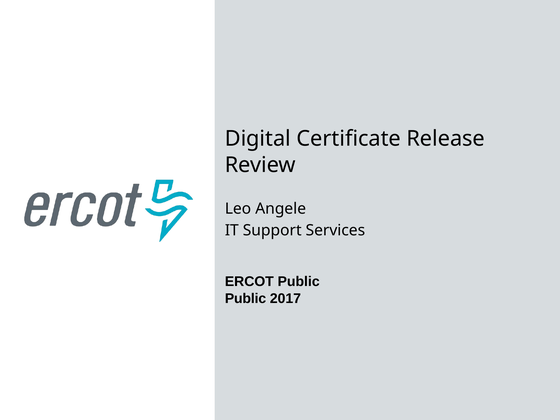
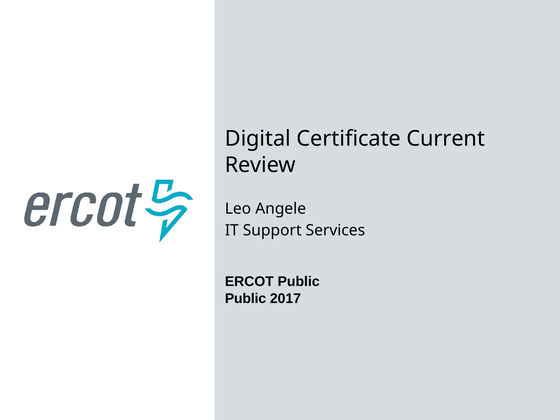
Release: Release -> Current (446, 139)
